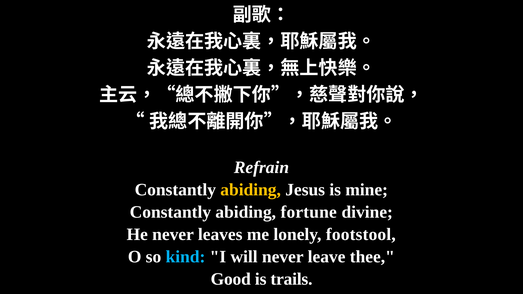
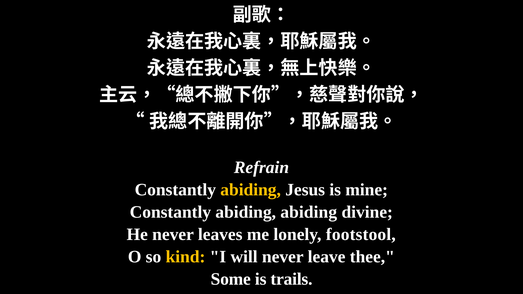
abiding fortune: fortune -> abiding (309, 212)
kind colour: light blue -> yellow (185, 257)
Good: Good -> Some (231, 279)
